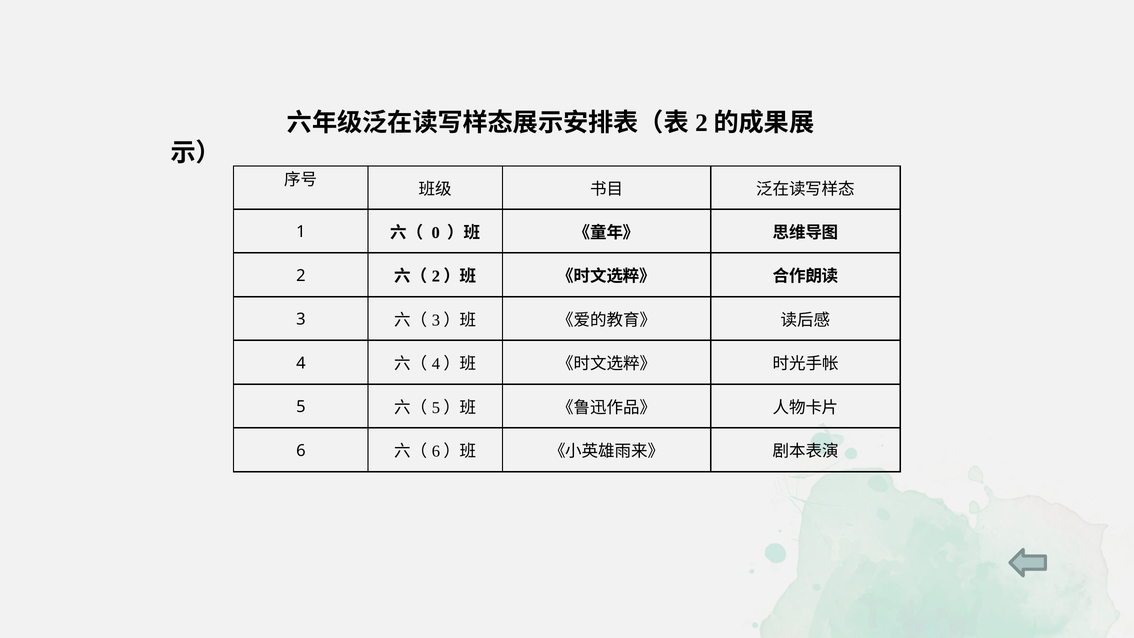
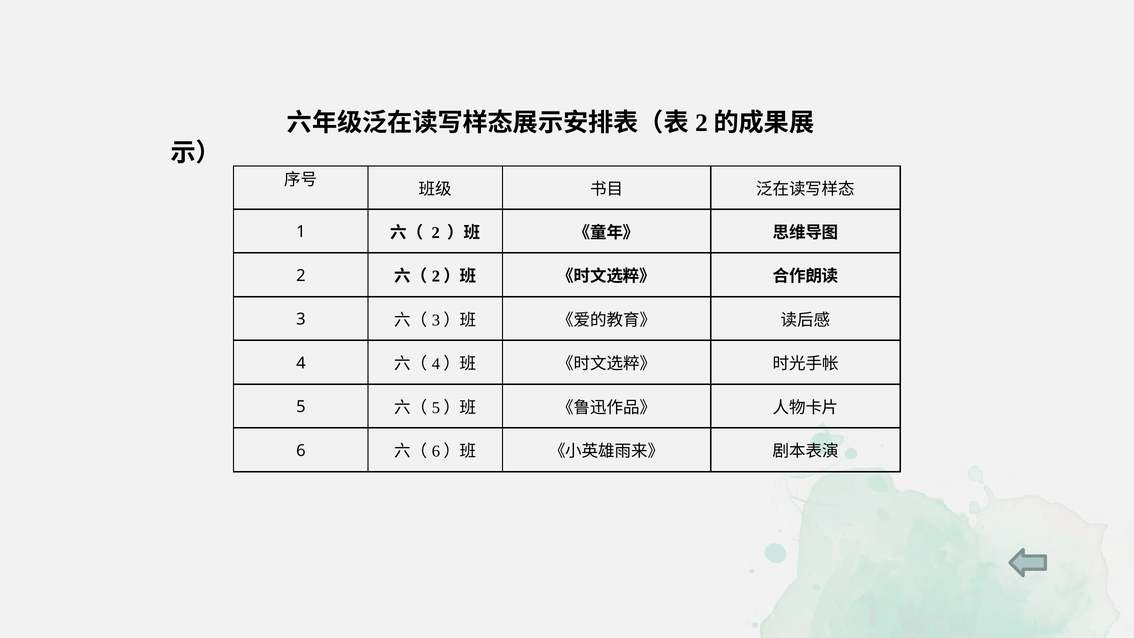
0: 0 -> 2 (436, 233)
